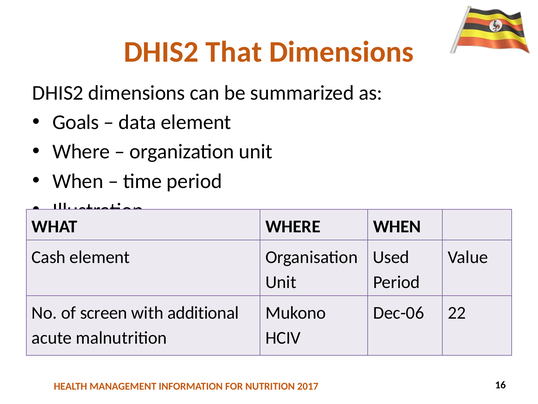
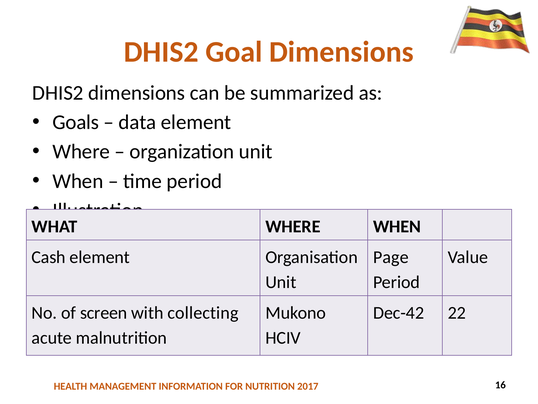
That: That -> Goal (234, 52)
Used: Used -> Page (391, 257)
additional: additional -> collecting (203, 312)
Dec-06: Dec-06 -> Dec-42 (399, 312)
